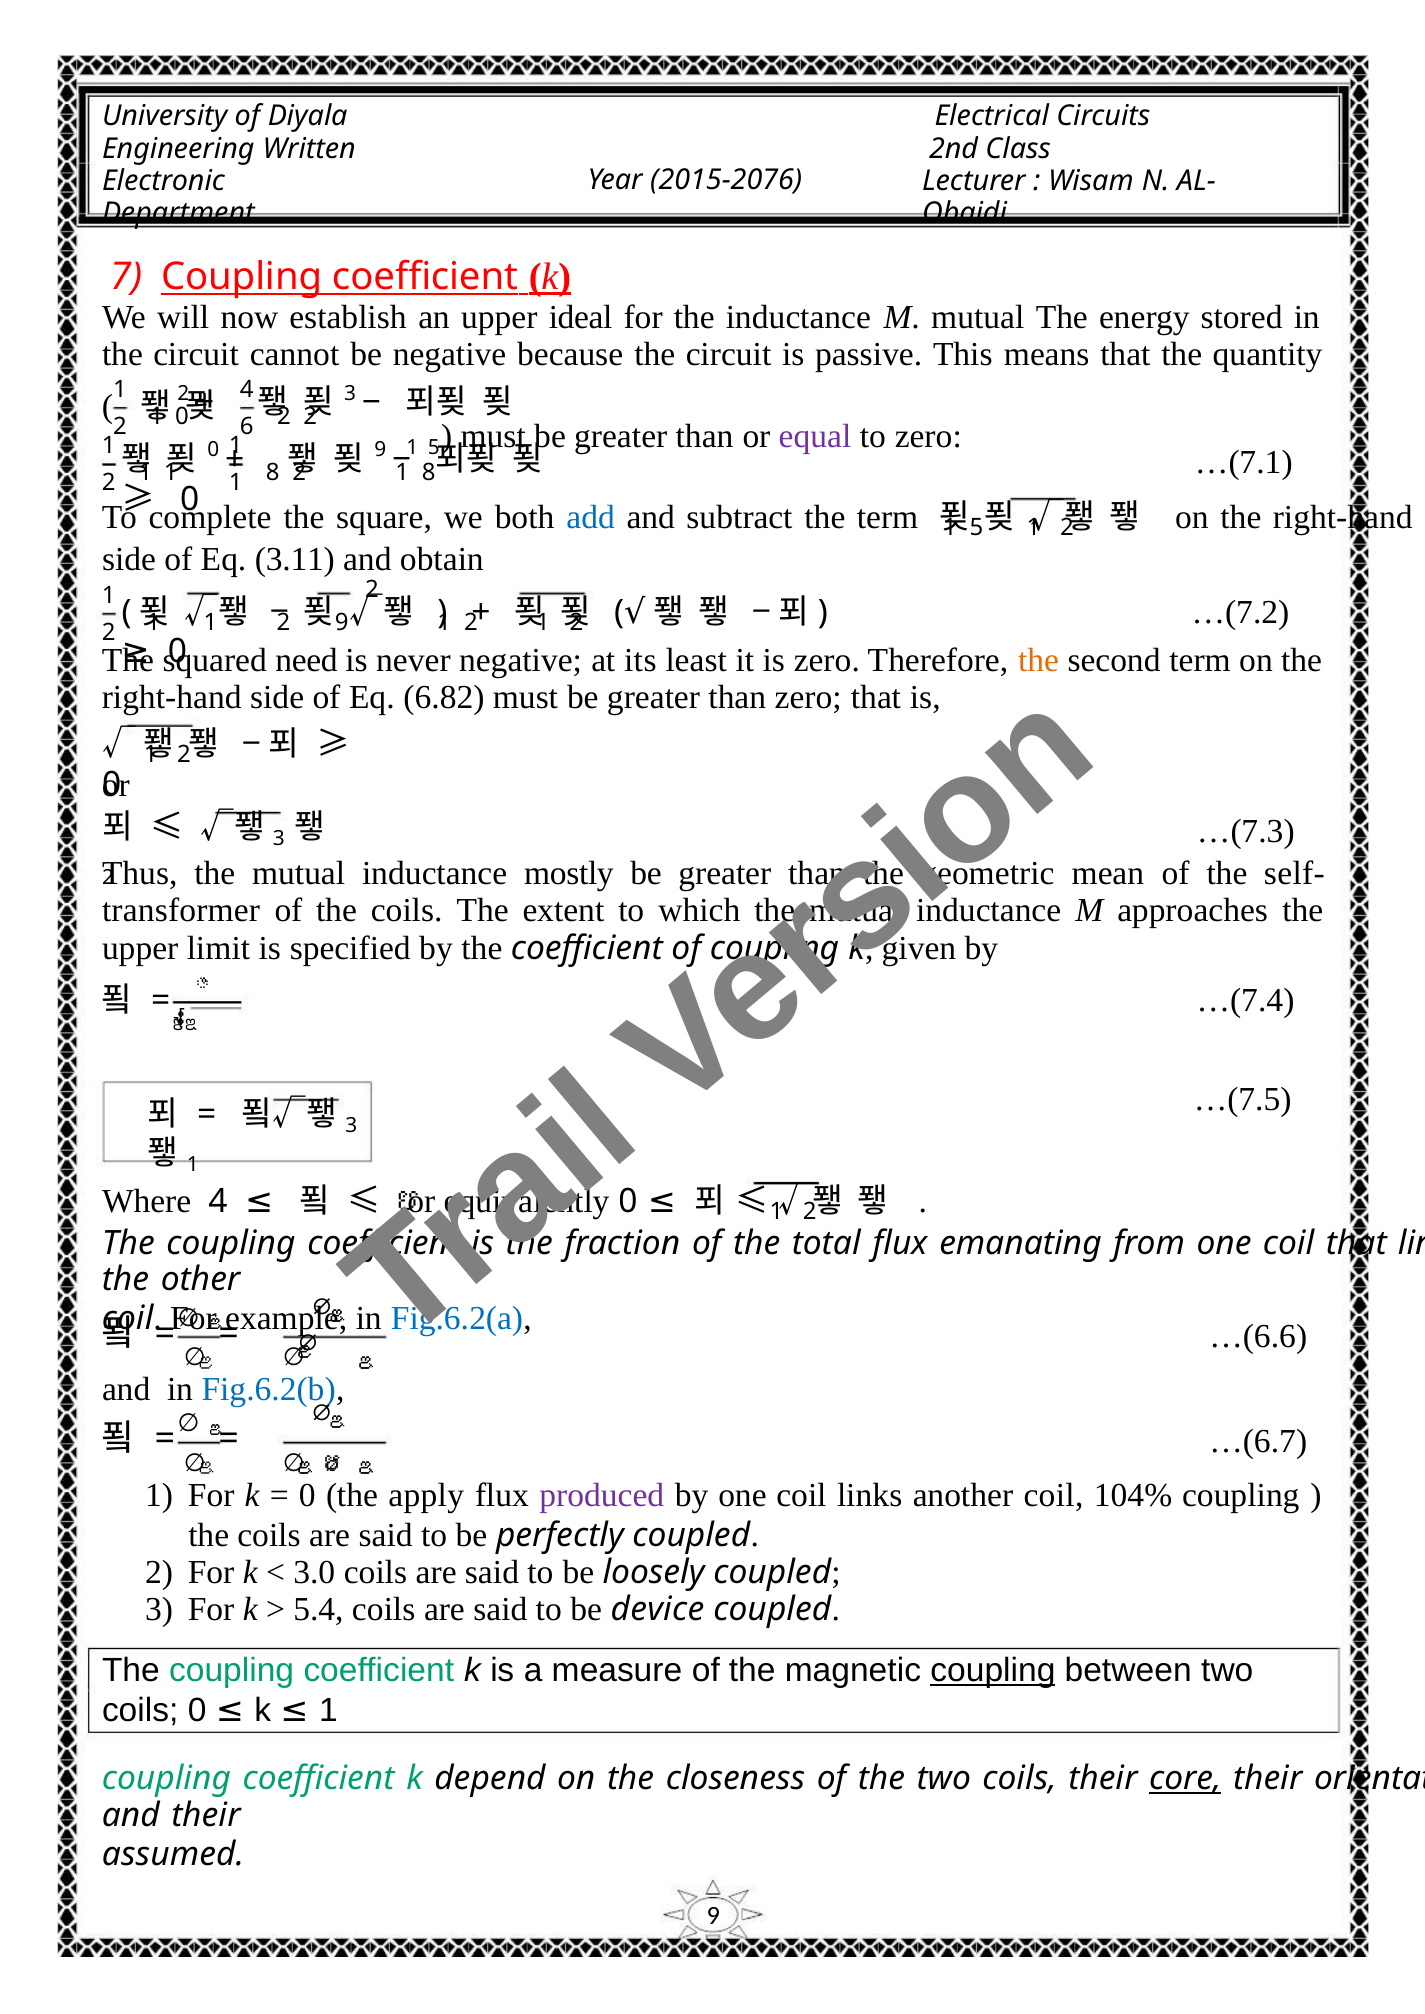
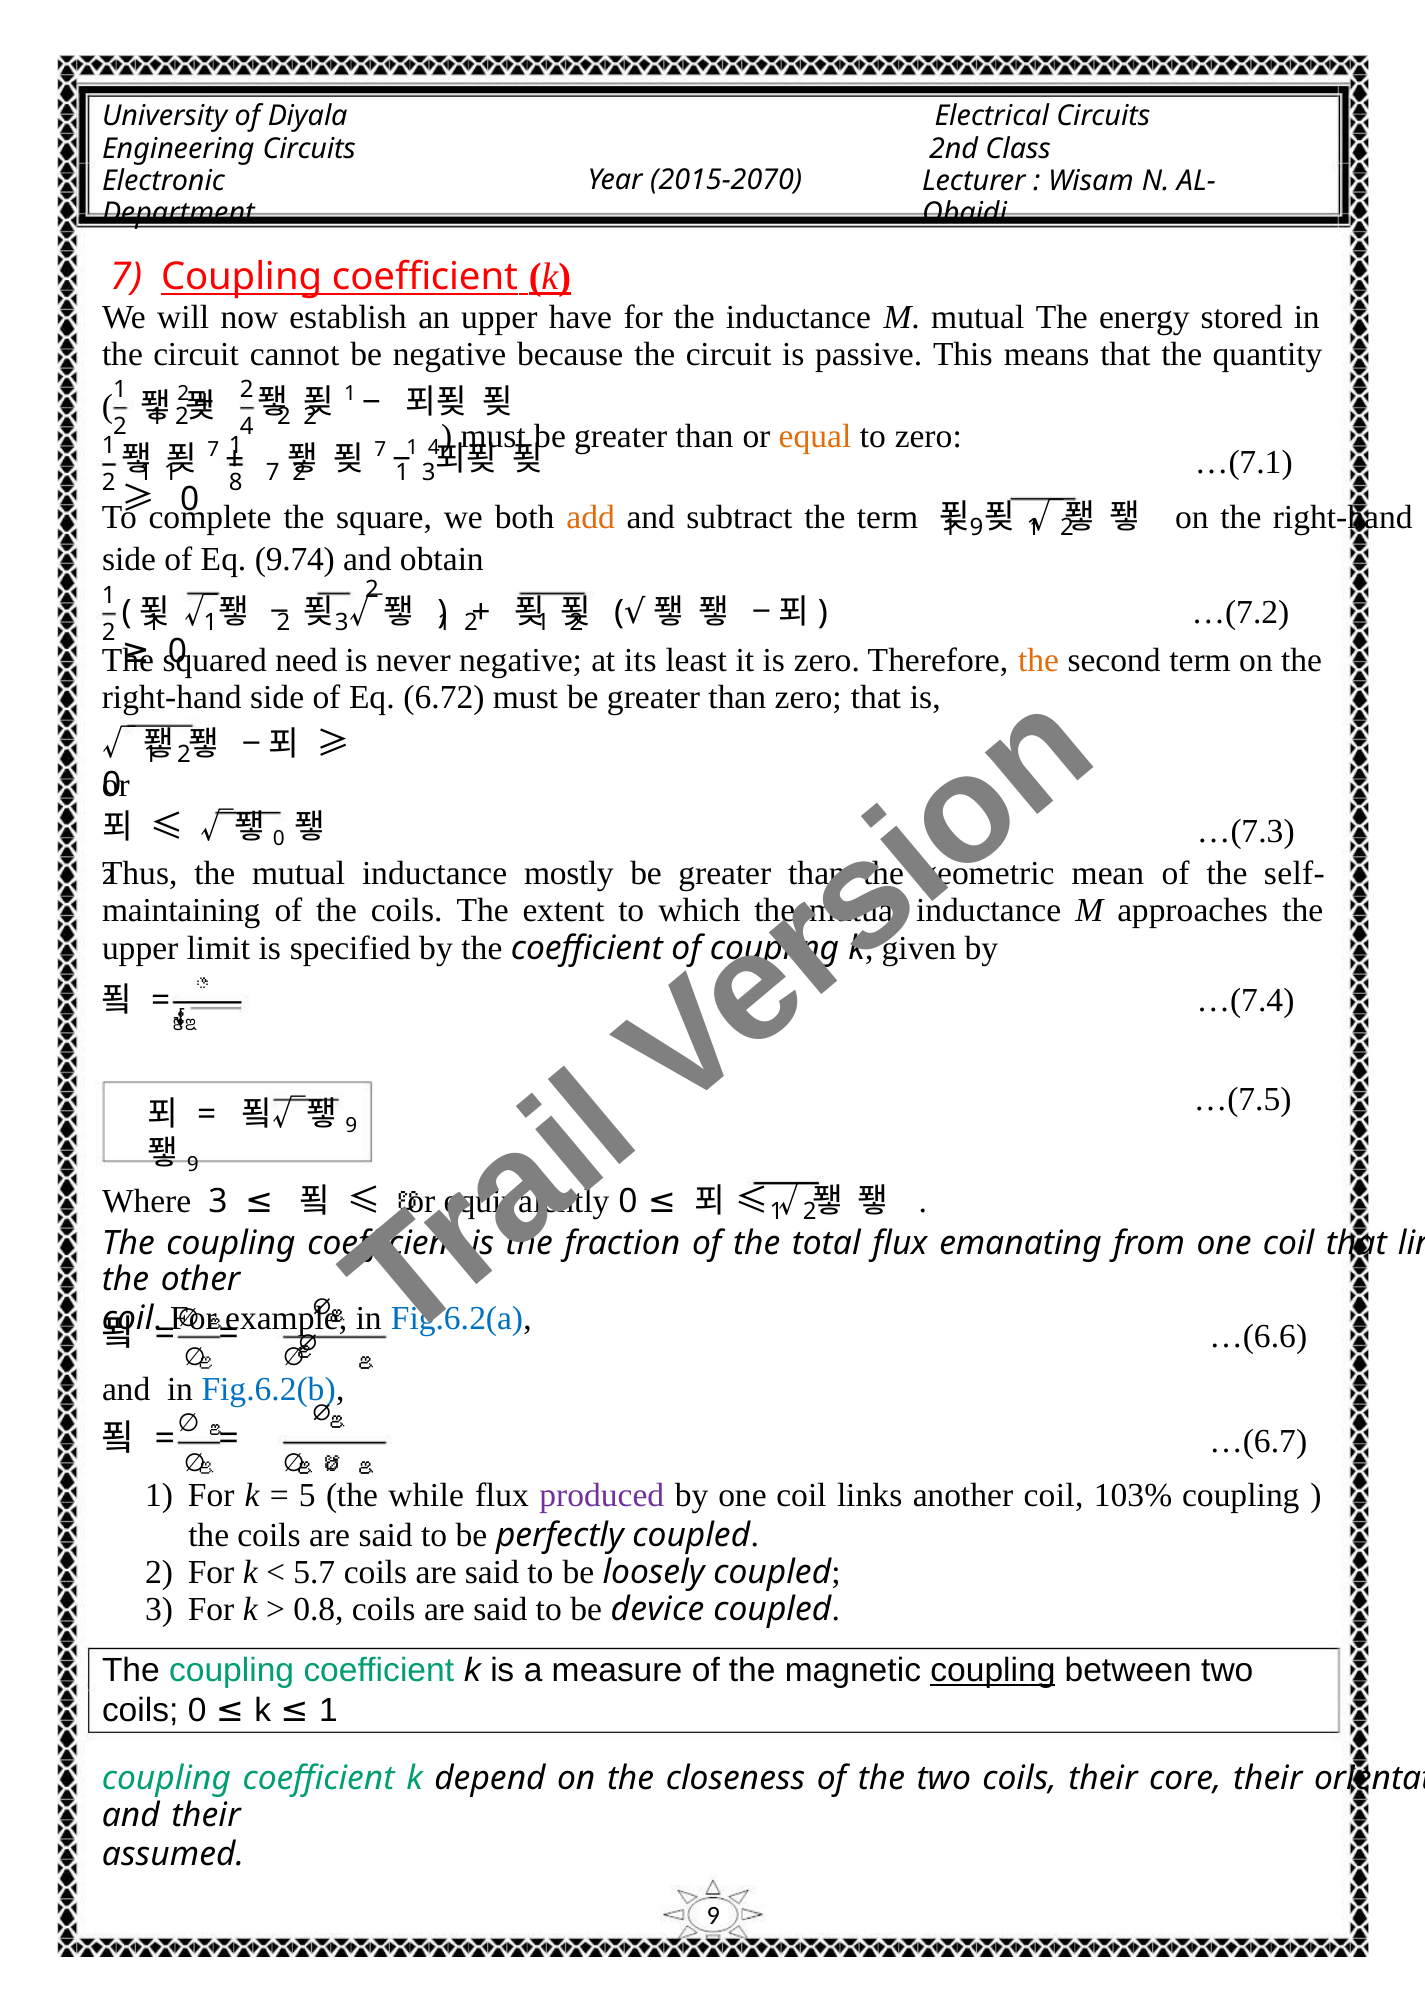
Engineering Written: Written -> Circuits (309, 149)
2015-2076: 2015-2076 -> 2015-2070 (726, 180)
ideal: ideal -> have (580, 317)
4: 4 -> 2 (247, 390)
3: 3 -> 1 (350, 394)
0: 0 -> 2 (182, 417)
2 6: 6 -> 4 (247, 427)
5: 5 -> 4 (434, 447)
equal colour: purple -> orange (815, 436)
0: 0 -> 7 (213, 450)
9: 9 -> 7 (380, 450)
8: 8 -> 7 (273, 473)
8: 8 -> 3 (429, 473)
1: 1 -> 8 (236, 483)
add colour: blue -> orange (591, 518)
5: 5 -> 9 (977, 528)
3.11: 3.11 -> 9.74 (295, 559)
9: 9 -> 3 (342, 622)
6.82: 6.82 -> 6.72 (444, 697)
3: 3 -> 0 (279, 839)
transformer: transformer -> maintaining (181, 911)
3: 3 -> 9 (351, 1126)
1: 1 -> 9 (193, 1165)
Where 4: 4 -> 3 (218, 1202)
0: 0 -> 5 (307, 1496)
apply: apply -> while (426, 1496)
104%: 104% -> 103% (1133, 1496)
3.0: 3.0 -> 5.7 (314, 1573)
5.4: 5.4 -> 0.8 (318, 1610)
core underline: present -> none (1185, 1779)
